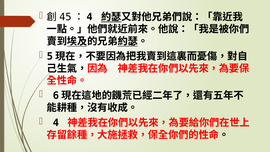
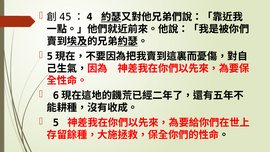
4: 4 -> 5 (56, 123)
